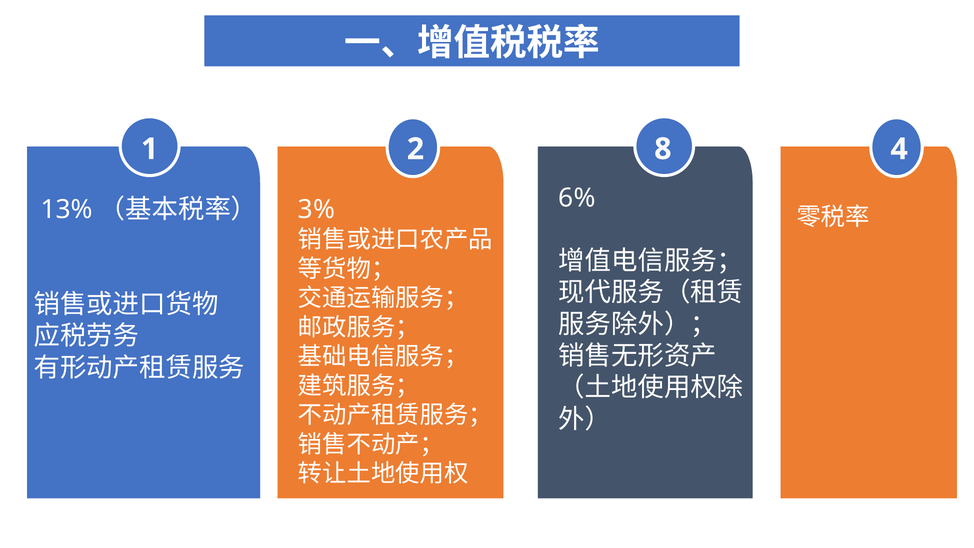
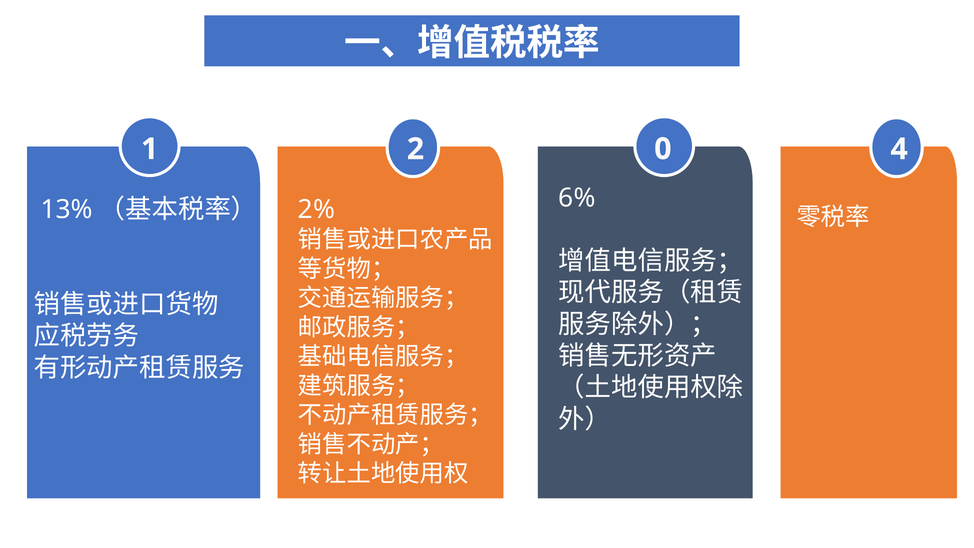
8: 8 -> 0 (663, 149)
3%: 3% -> 2% (316, 210)
